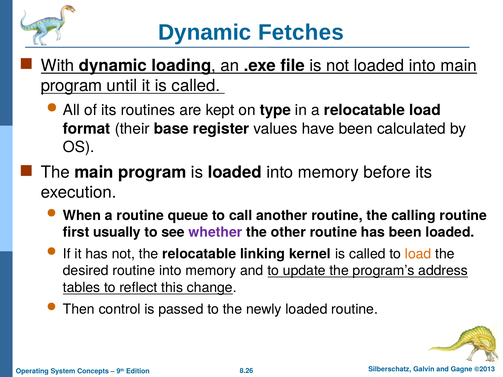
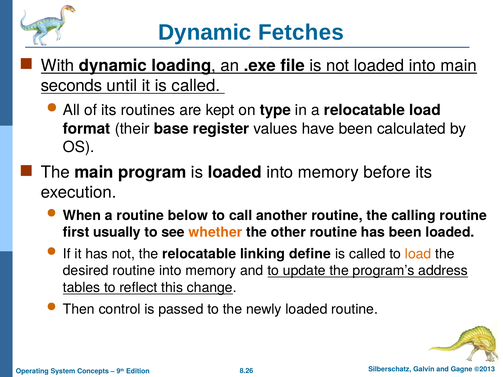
program: program -> seconds (71, 86)
queue: queue -> below (188, 216)
whether colour: purple -> orange (215, 232)
kernel: kernel -> define (310, 254)
